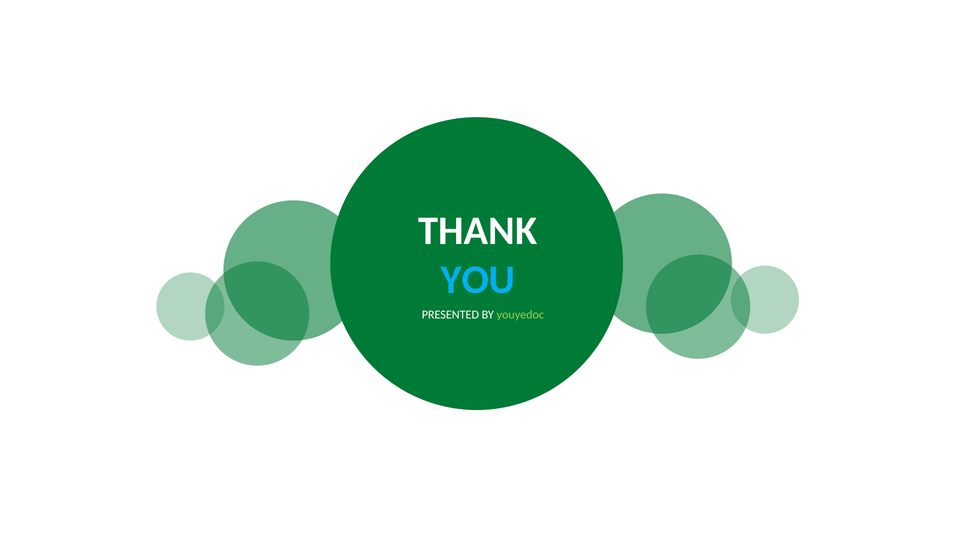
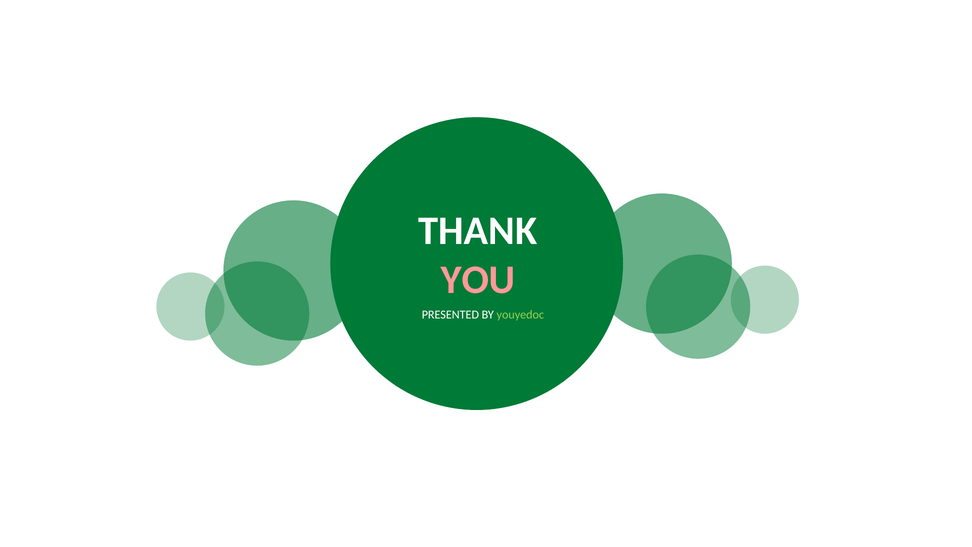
YOU colour: light blue -> pink (478, 280)
